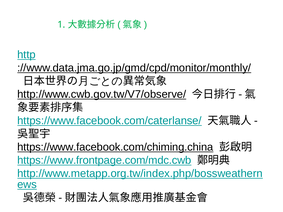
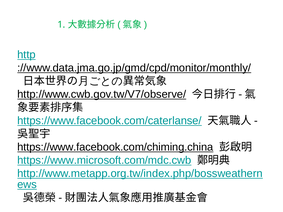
https://www.frontpage.com/mdc.cwb: https://www.frontpage.com/mdc.cwb -> https://www.microsoft.com/mdc.cwb (104, 160)
